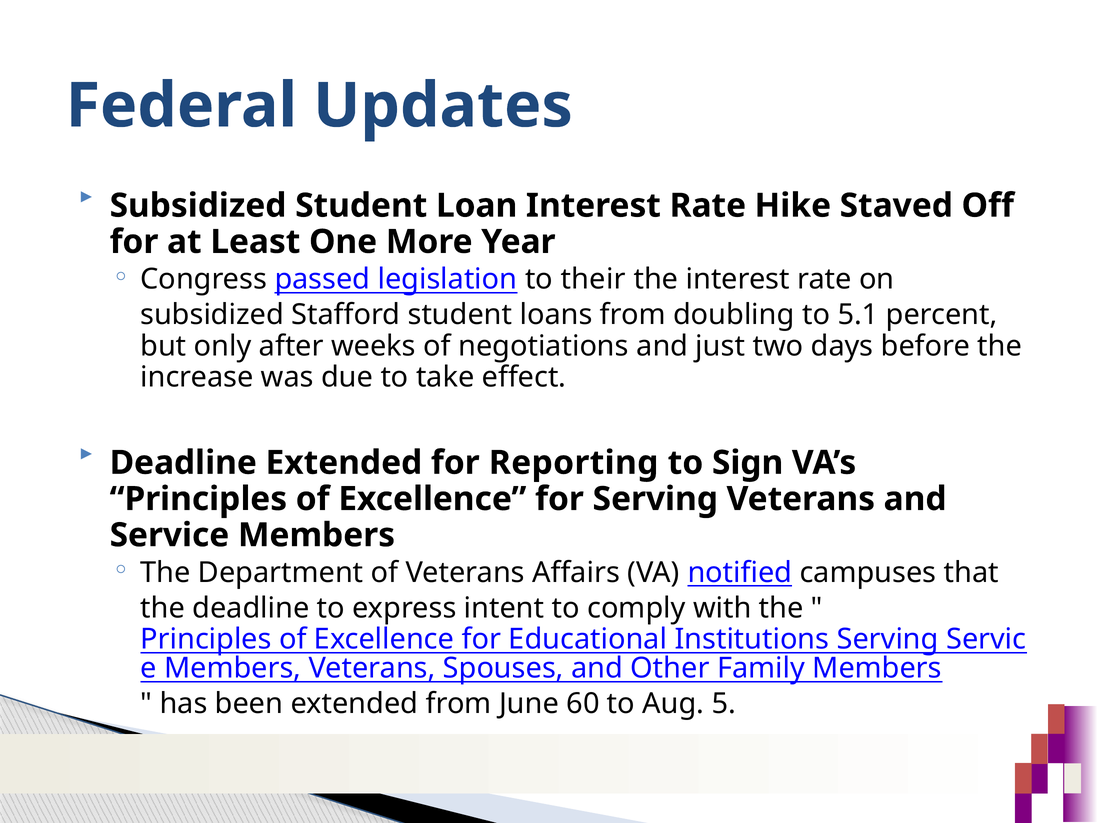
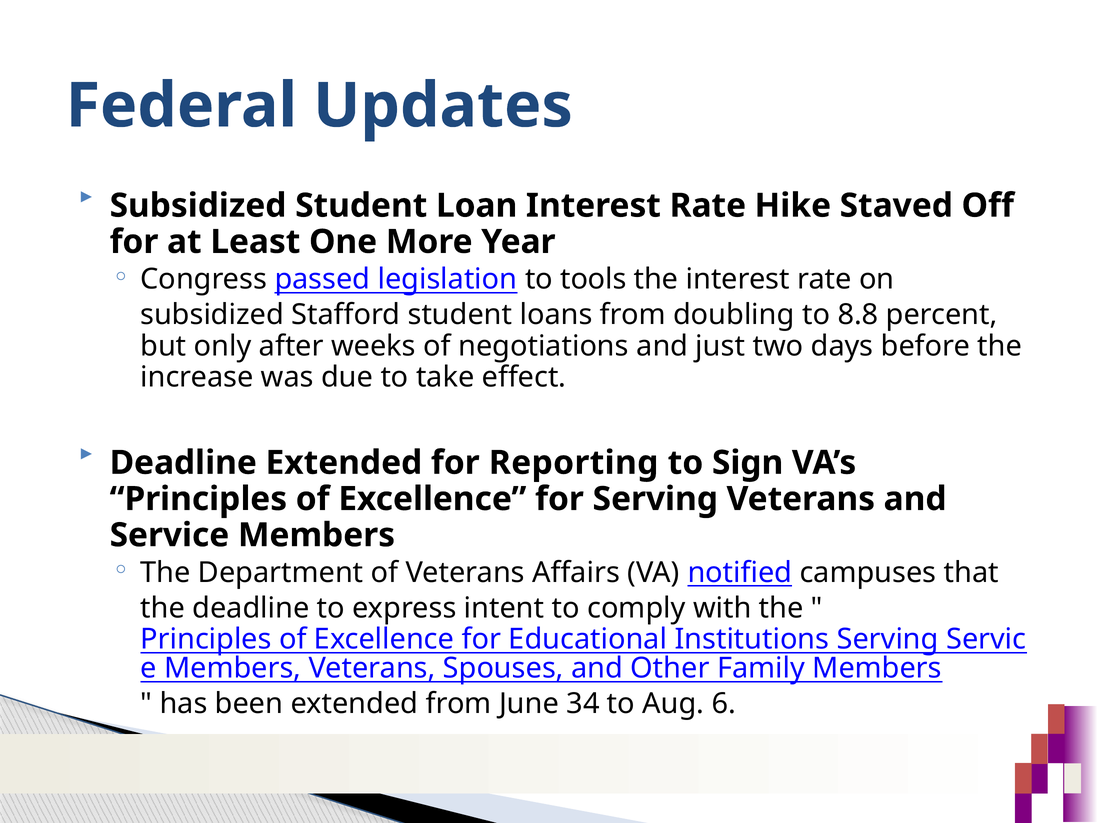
their: their -> tools (593, 280)
5.1: 5.1 -> 8.8 (858, 315)
60: 60 -> 34 (583, 704)
5: 5 -> 6 (724, 704)
